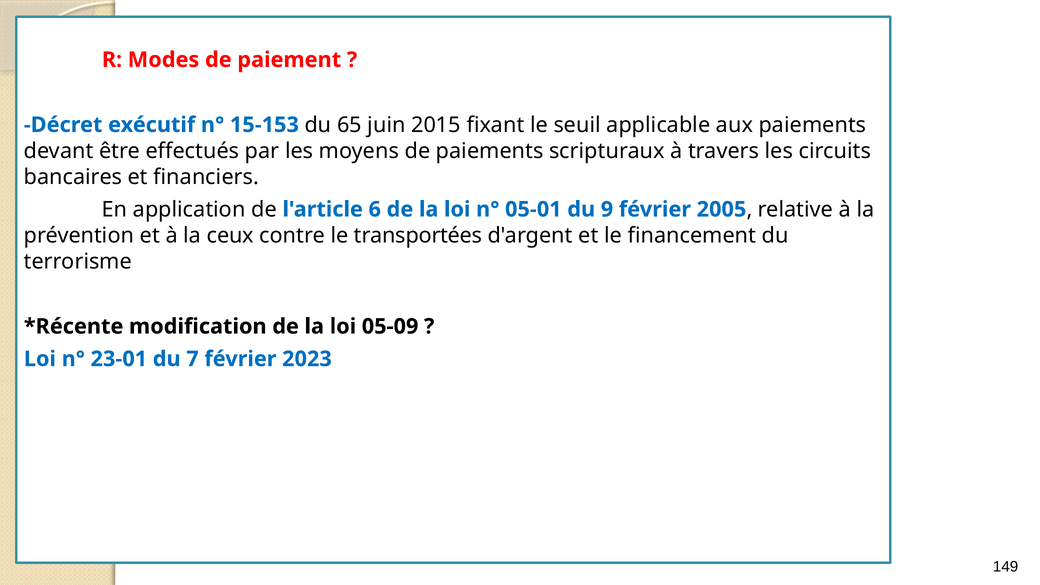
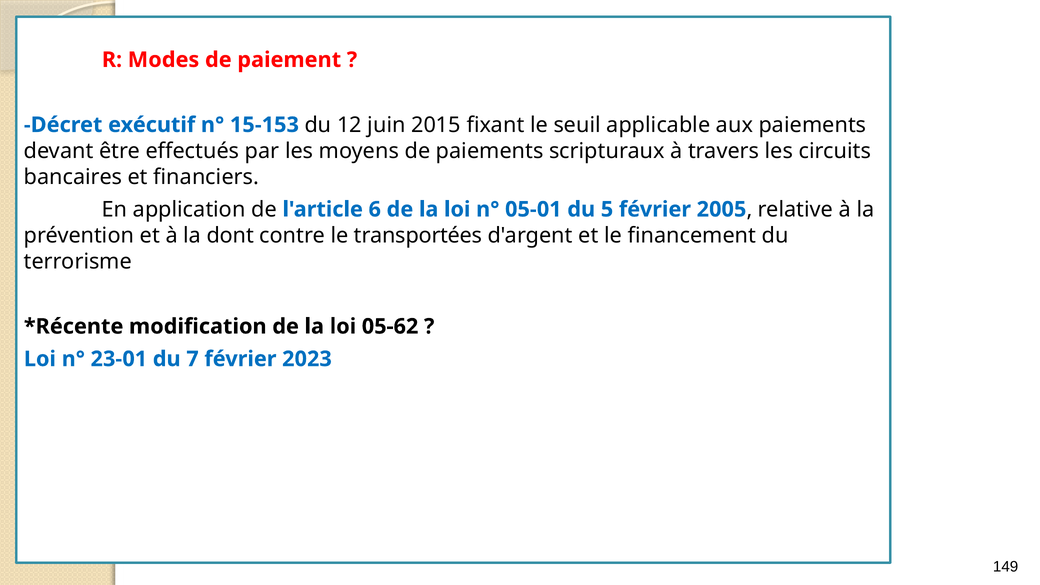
65: 65 -> 12 (349, 125)
9: 9 -> 5 (607, 209)
ceux: ceux -> dont (230, 235)
05-09: 05-09 -> 05-62 (390, 326)
